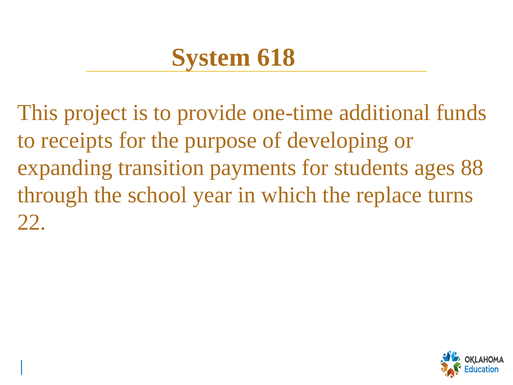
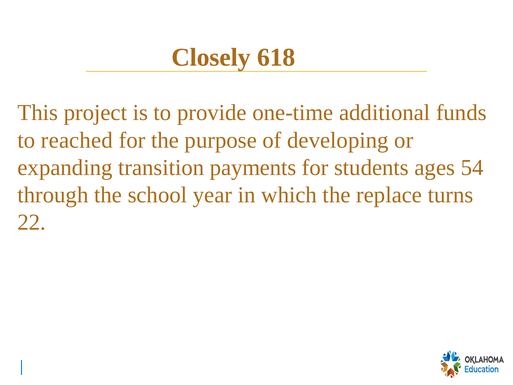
System: System -> Closely (211, 57)
receipts: receipts -> reached (77, 140)
88: 88 -> 54 (472, 167)
